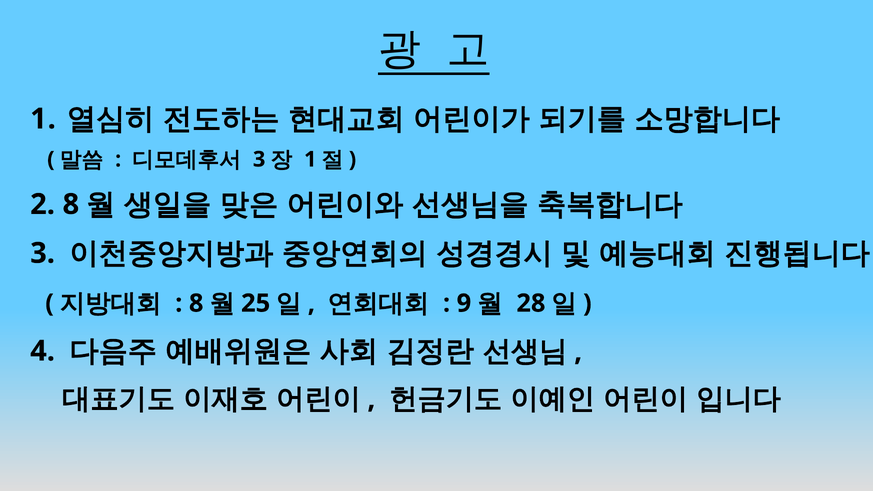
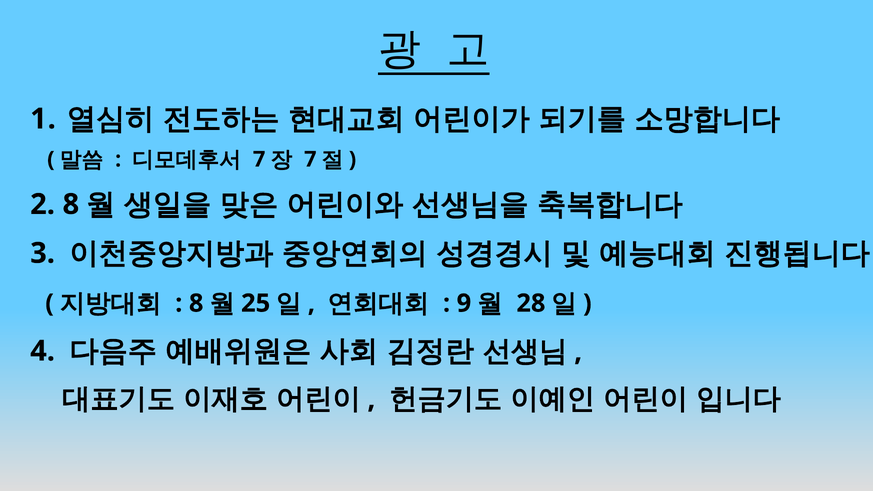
3: 3 -> 7 (259, 159)
1: 1 -> 7 (310, 159)
